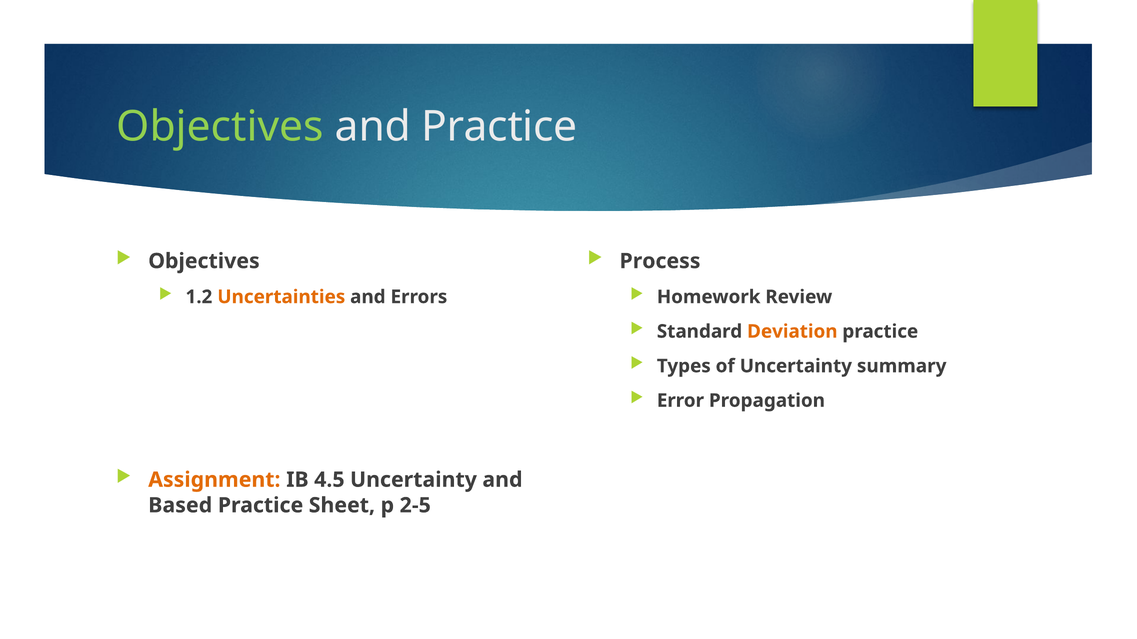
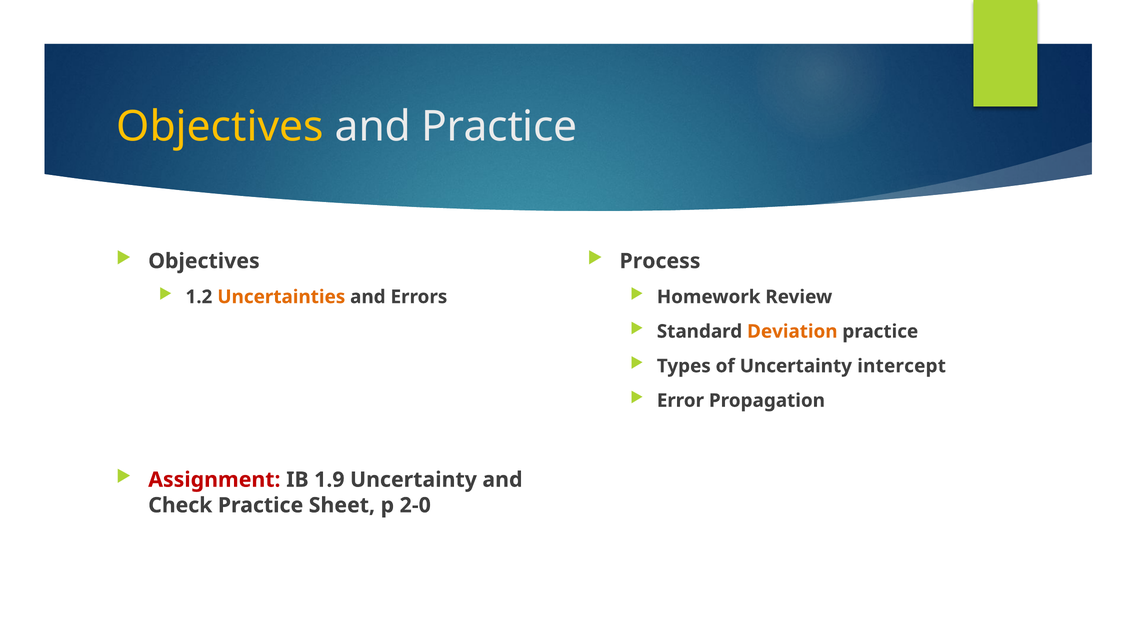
Objectives colour: light green -> yellow (220, 127)
summary: summary -> intercept (902, 366)
Assignment colour: orange -> red (214, 480)
4.5: 4.5 -> 1.9 (329, 480)
Based: Based -> Check (180, 506)
2-5: 2-5 -> 2-0 (415, 506)
